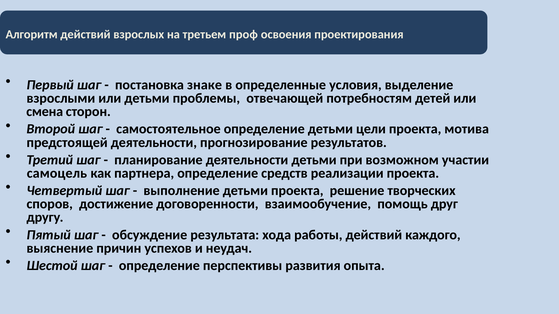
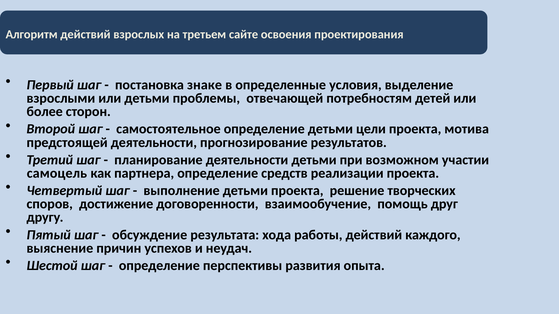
проф: проф -> сайте (244, 35)
смена: смена -> более (45, 112)
